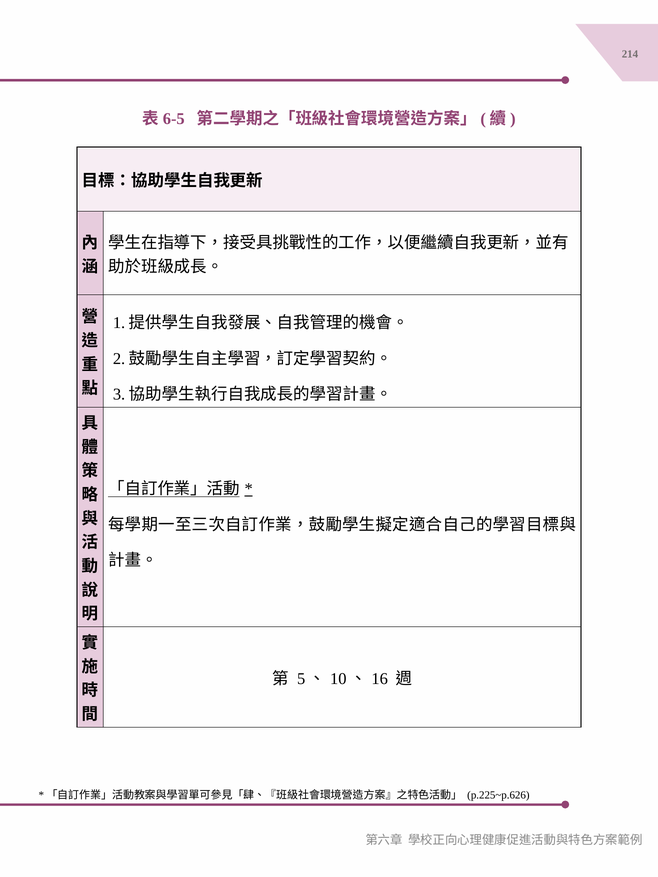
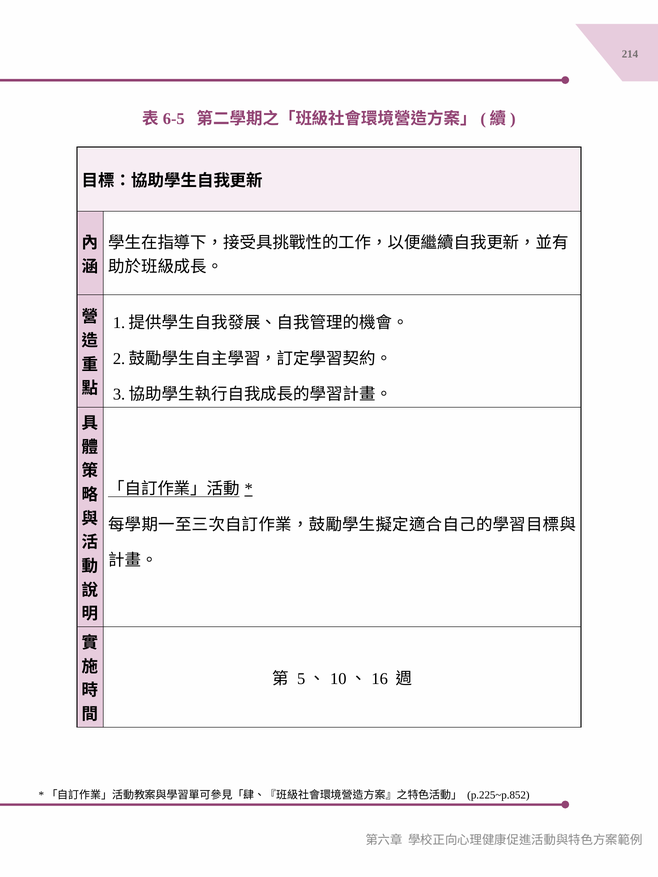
p.225~p.626: p.225~p.626 -> p.225~p.852 (498, 796)
